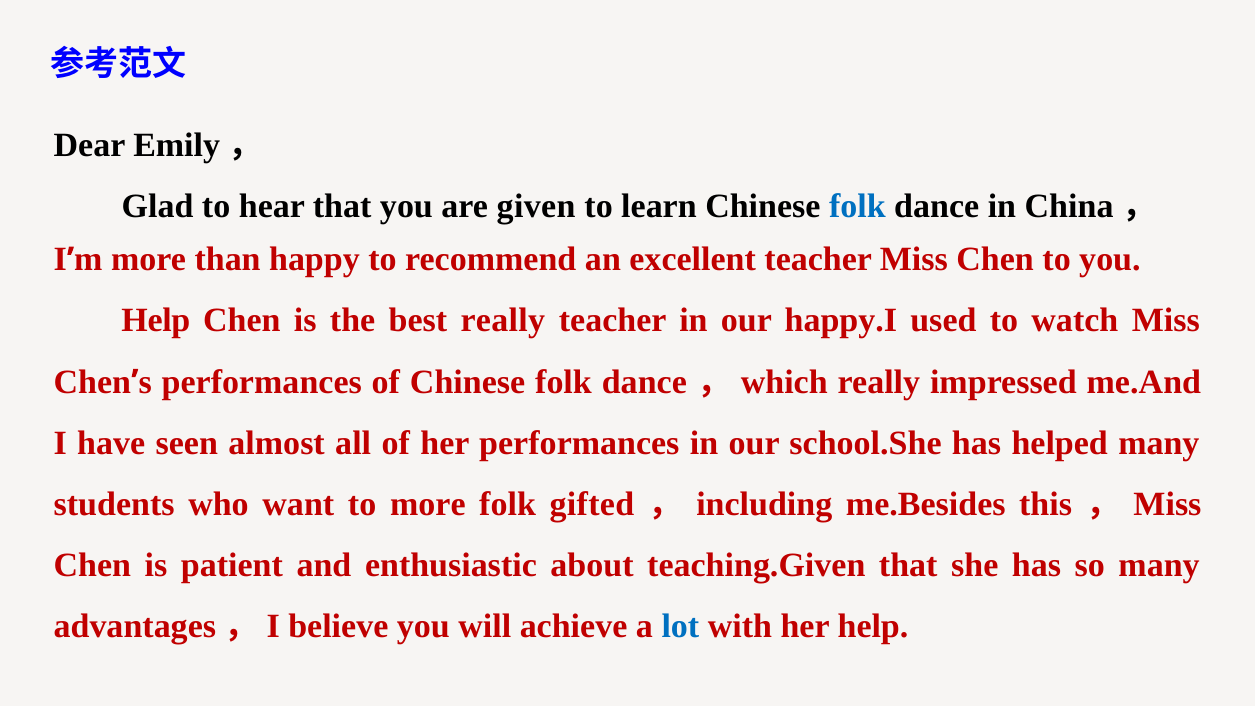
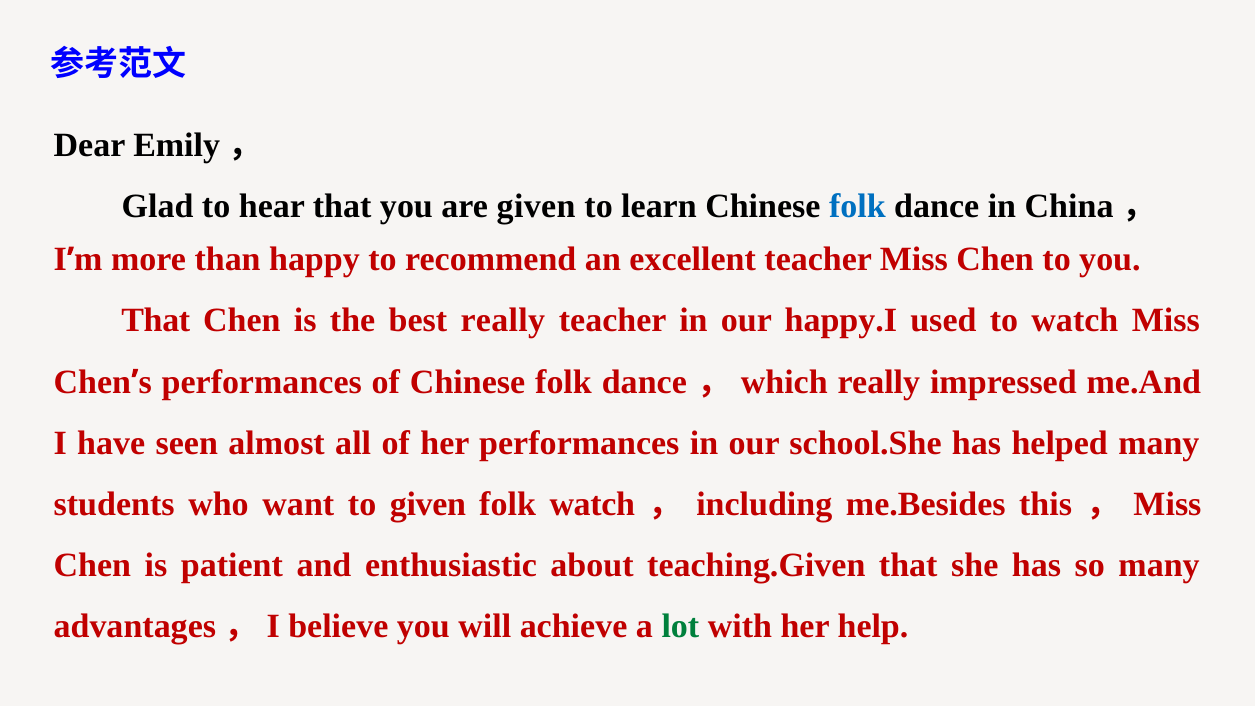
Help: Help -> That (156, 321)
to more: more -> given (428, 504)
folk gifted: gifted -> watch (592, 504)
lot colour: blue -> green (680, 627)
